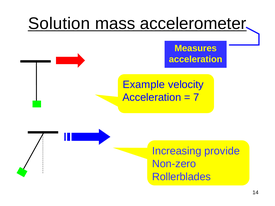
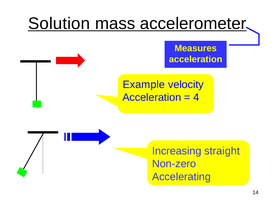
7: 7 -> 4 (196, 98)
provide: provide -> straight (222, 151)
Rollerblades: Rollerblades -> Accelerating (182, 177)
